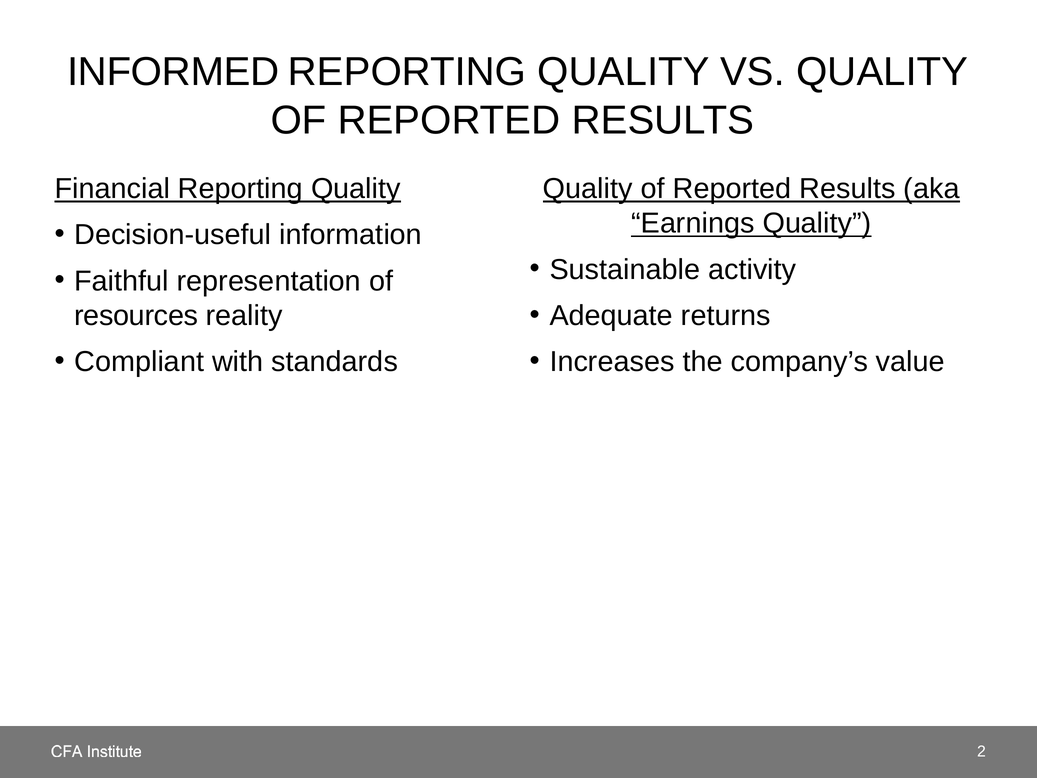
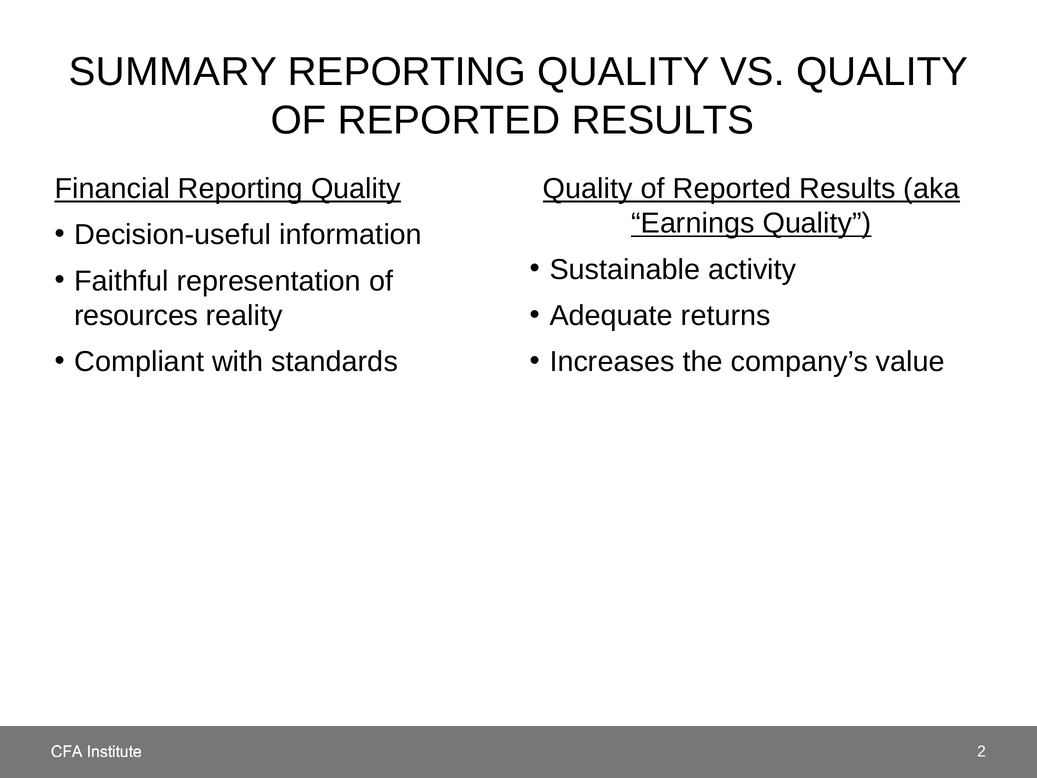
INFORMED: INFORMED -> SUMMARY (173, 72)
